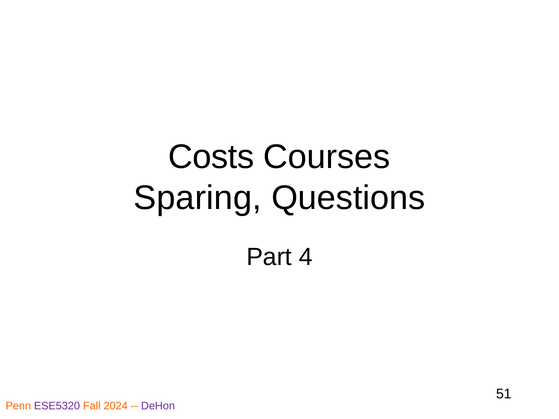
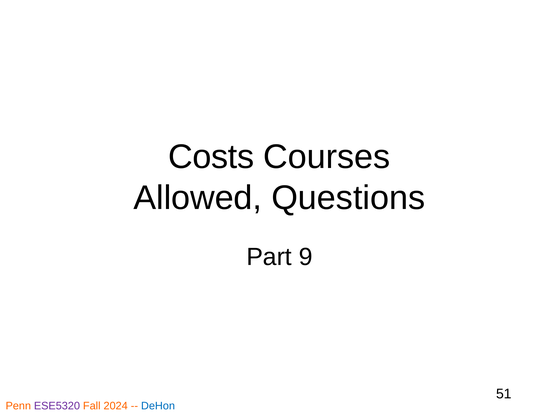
Sparing: Sparing -> Allowed (198, 198)
4: 4 -> 9 (306, 257)
DeHon colour: purple -> blue (158, 406)
